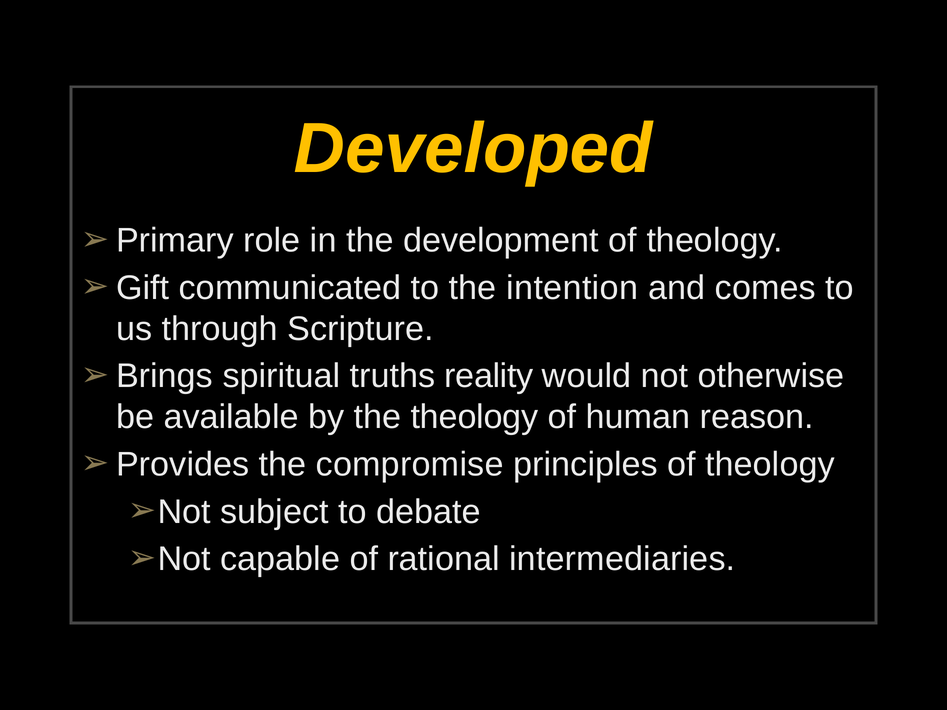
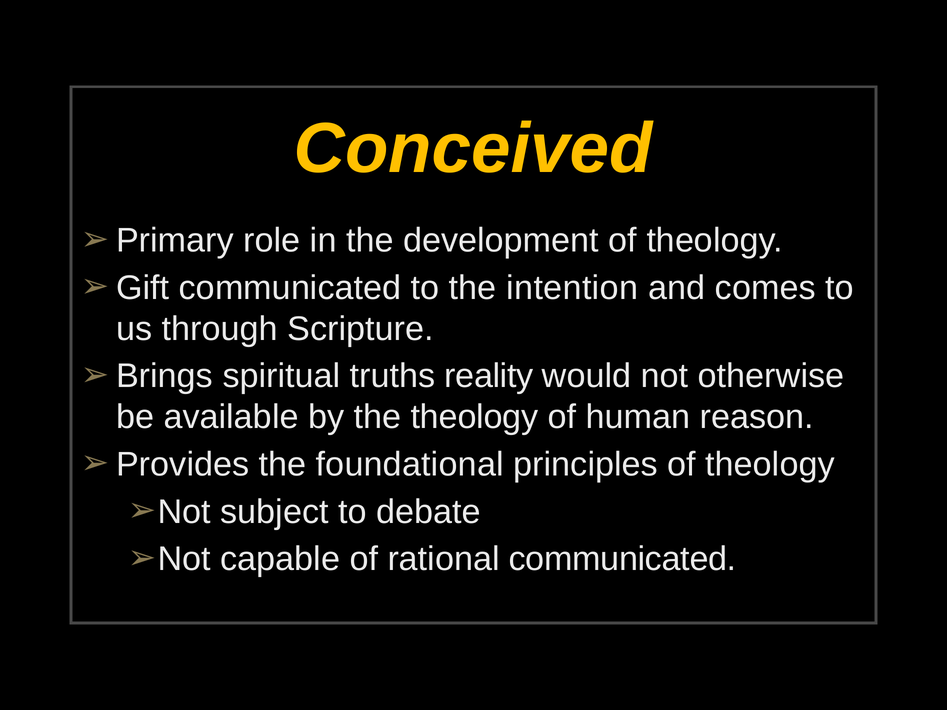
Developed: Developed -> Conceived (473, 149)
compromise: compromise -> foundational (410, 465)
rational intermediaries: intermediaries -> communicated (623, 559)
